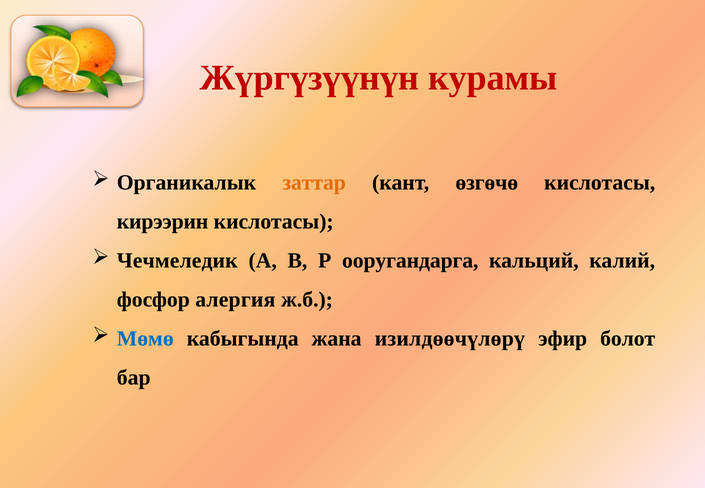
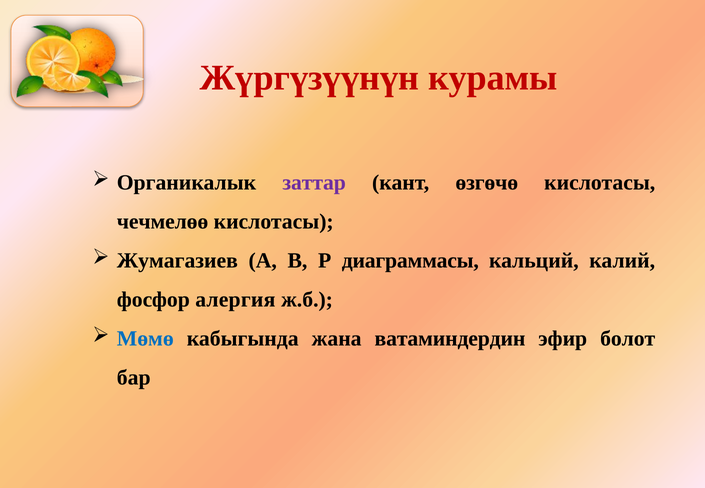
заттар colour: orange -> purple (314, 183)
кирээрин: кирээрин -> чечмелөө (163, 222)
Чечмеледик: Чечмеледик -> Жумагазиев (177, 261)
ооругандарга: ооругандарга -> диаграммасы (410, 261)
изилдөөчүлөрү: изилдөөчүлөрү -> ватаминдердин (450, 339)
